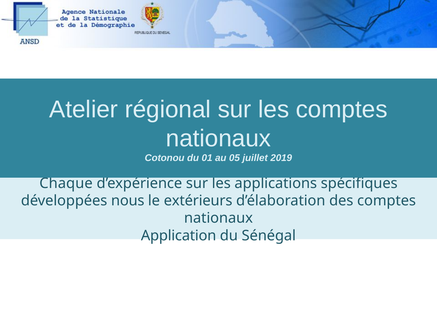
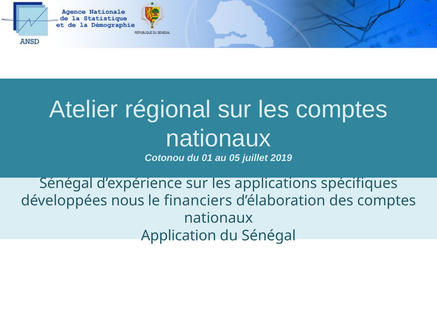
Chaque: Chaque -> Sénégal (66, 183)
extérieurs: extérieurs -> financiers (198, 201)
